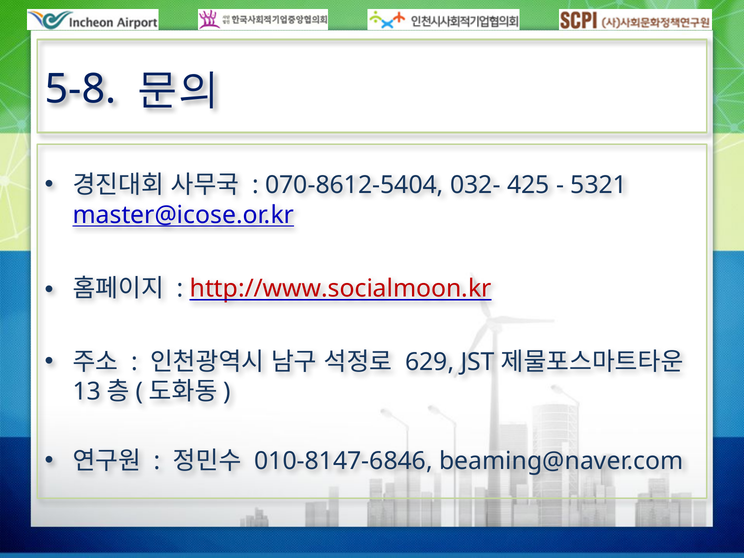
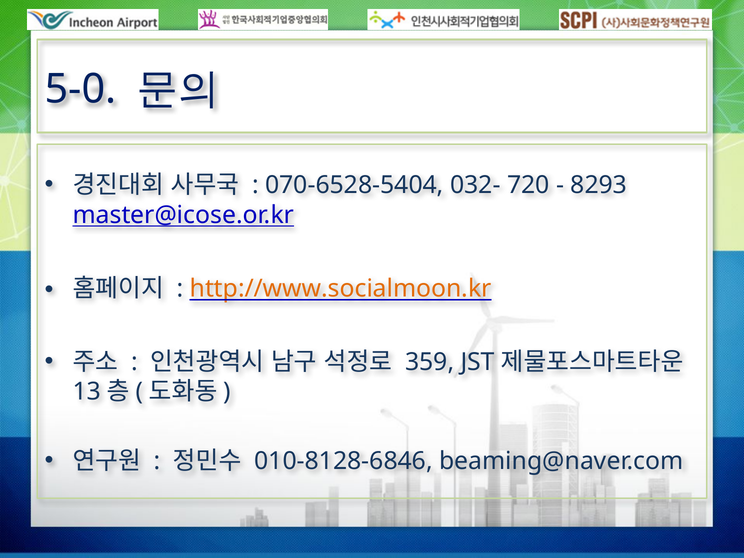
5-8: 5-8 -> 5-0 (80, 89)
070-8612-5404: 070-8612-5404 -> 070-6528-5404 (354, 185)
425: 425 -> 720 (528, 185)
5321: 5321 -> 8293 (599, 185)
http://www.socialmoon.kr colour: red -> orange (341, 288)
629: 629 -> 359 (430, 362)
010-8147-6846: 010-8147-6846 -> 010-8128-6846 (343, 461)
